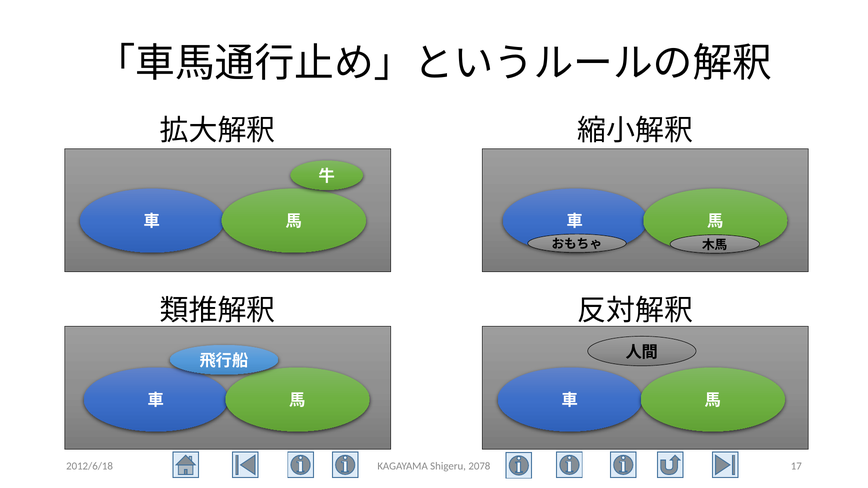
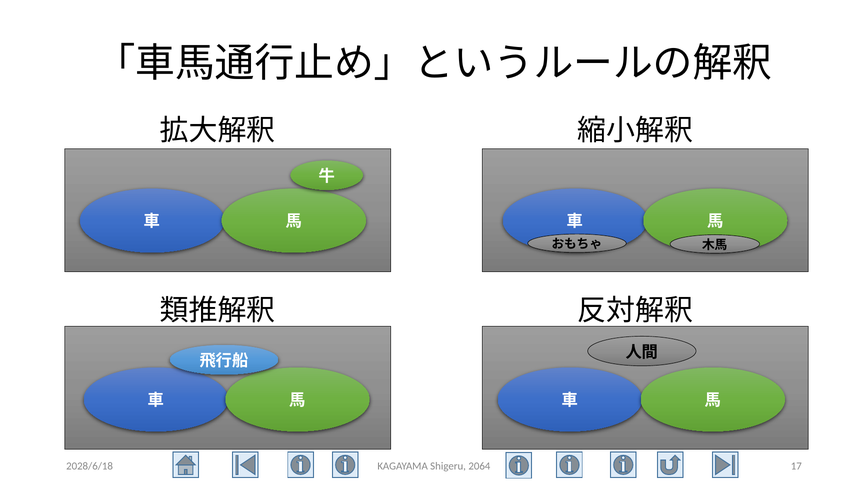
2012/6/18: 2012/6/18 -> 2028/6/18 (90, 466)
2078: 2078 -> 2064 (479, 466)
